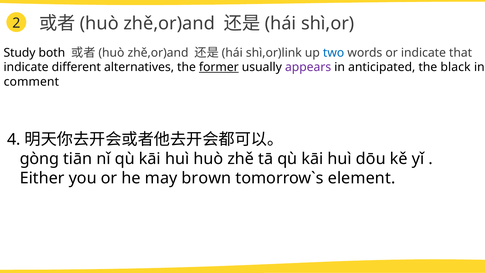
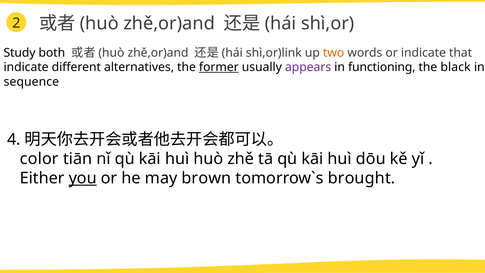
two colour: blue -> orange (334, 53)
anticipated: anticipated -> functioning (382, 67)
comment: comment -> sequence (31, 82)
gòng: gòng -> color (39, 159)
you underline: none -> present (83, 178)
element: element -> brought (362, 178)
